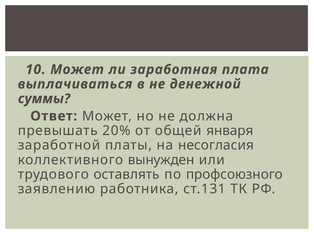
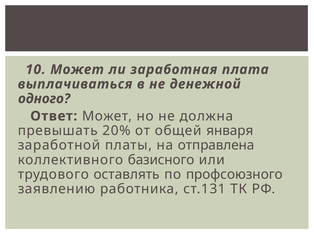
суммы: суммы -> одного (44, 99)
несогласия: несогласия -> отправлена (216, 146)
вынужден: вынужден -> базисного (161, 160)
